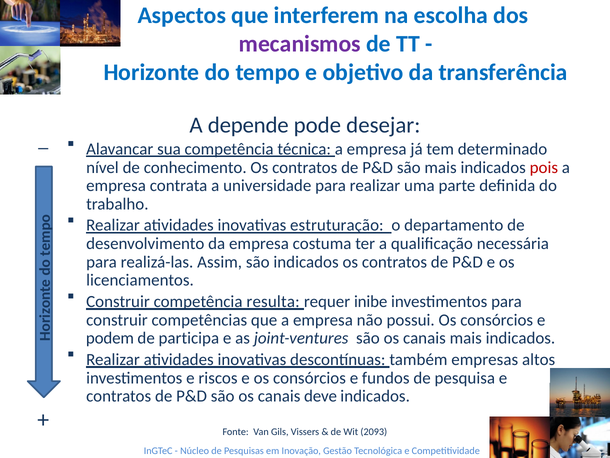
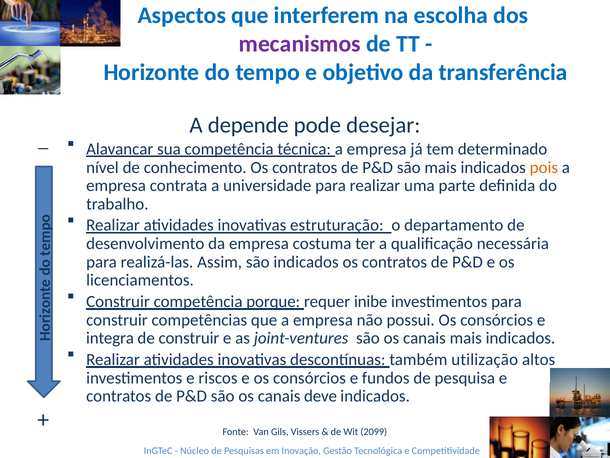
pois colour: red -> orange (544, 167)
resulta: resulta -> porque (273, 301)
podem: podem -> integra (110, 338)
de participa: participa -> construir (189, 338)
empresas: empresas -> utilização (485, 359)
2093: 2093 -> 2099 (374, 431)
